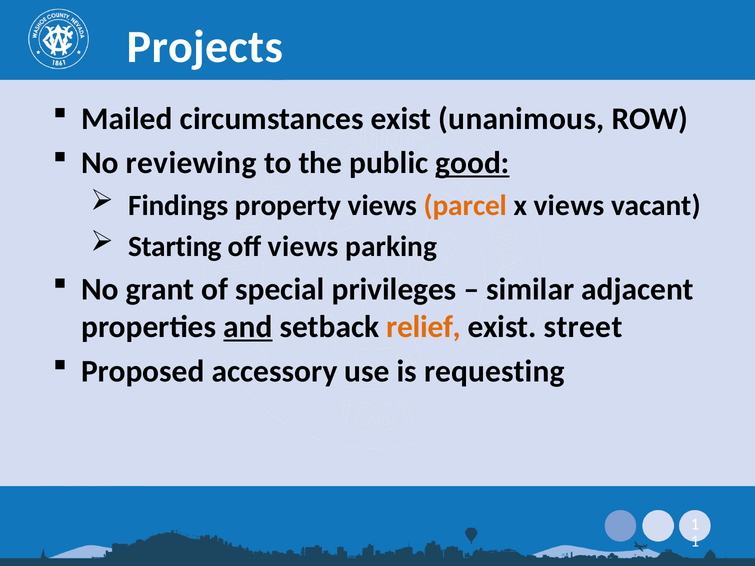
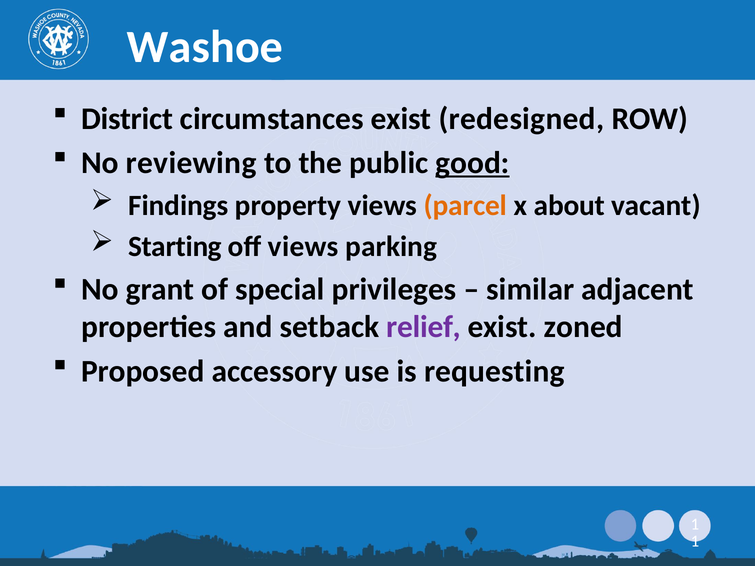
Projects: Projects -> Washoe (205, 47)
Mailed: Mailed -> District (127, 119)
unanimous: unanimous -> redesigned (521, 119)
x views: views -> about (569, 205)
and underline: present -> none (248, 327)
relief colour: orange -> purple (424, 327)
street: street -> zoned (583, 327)
